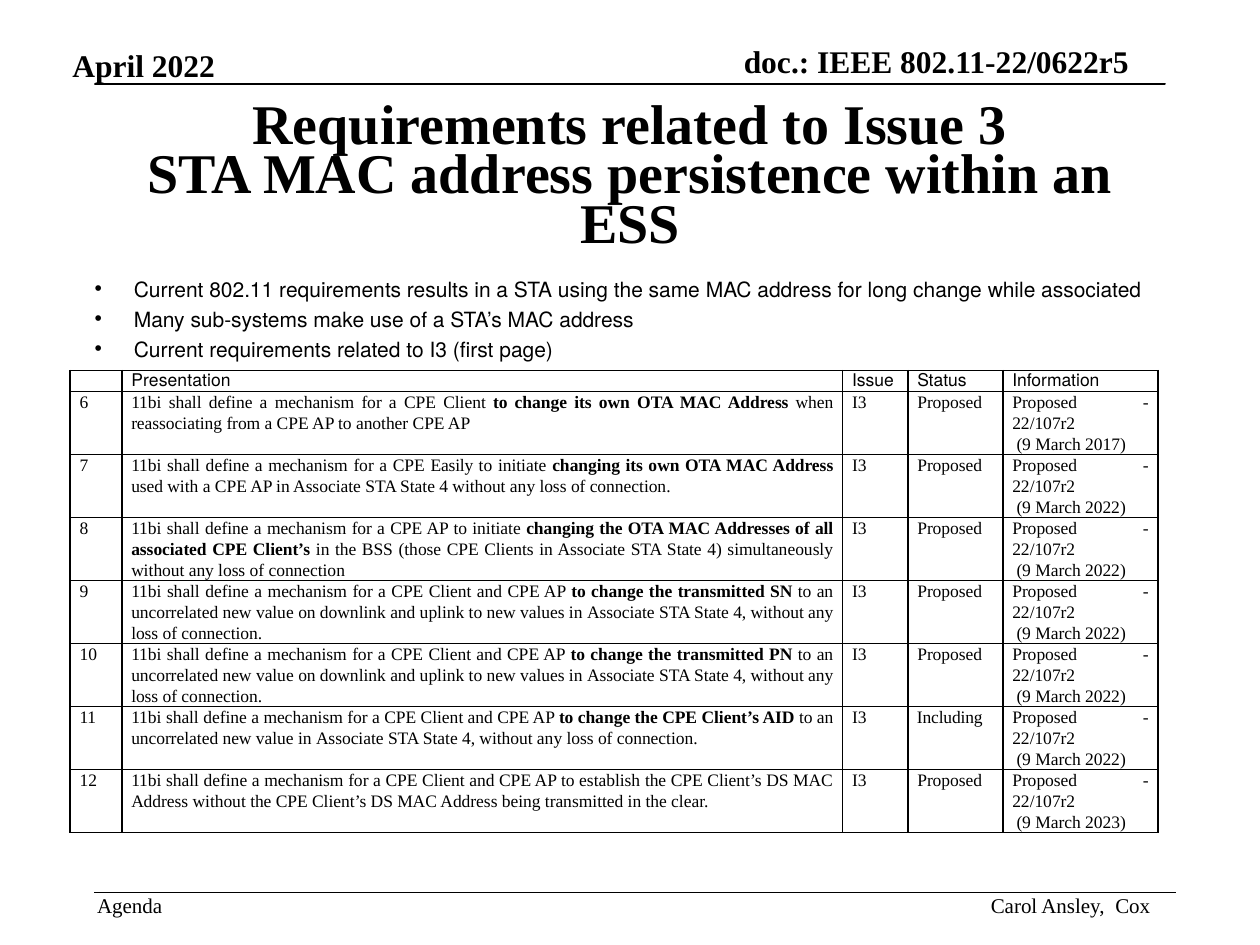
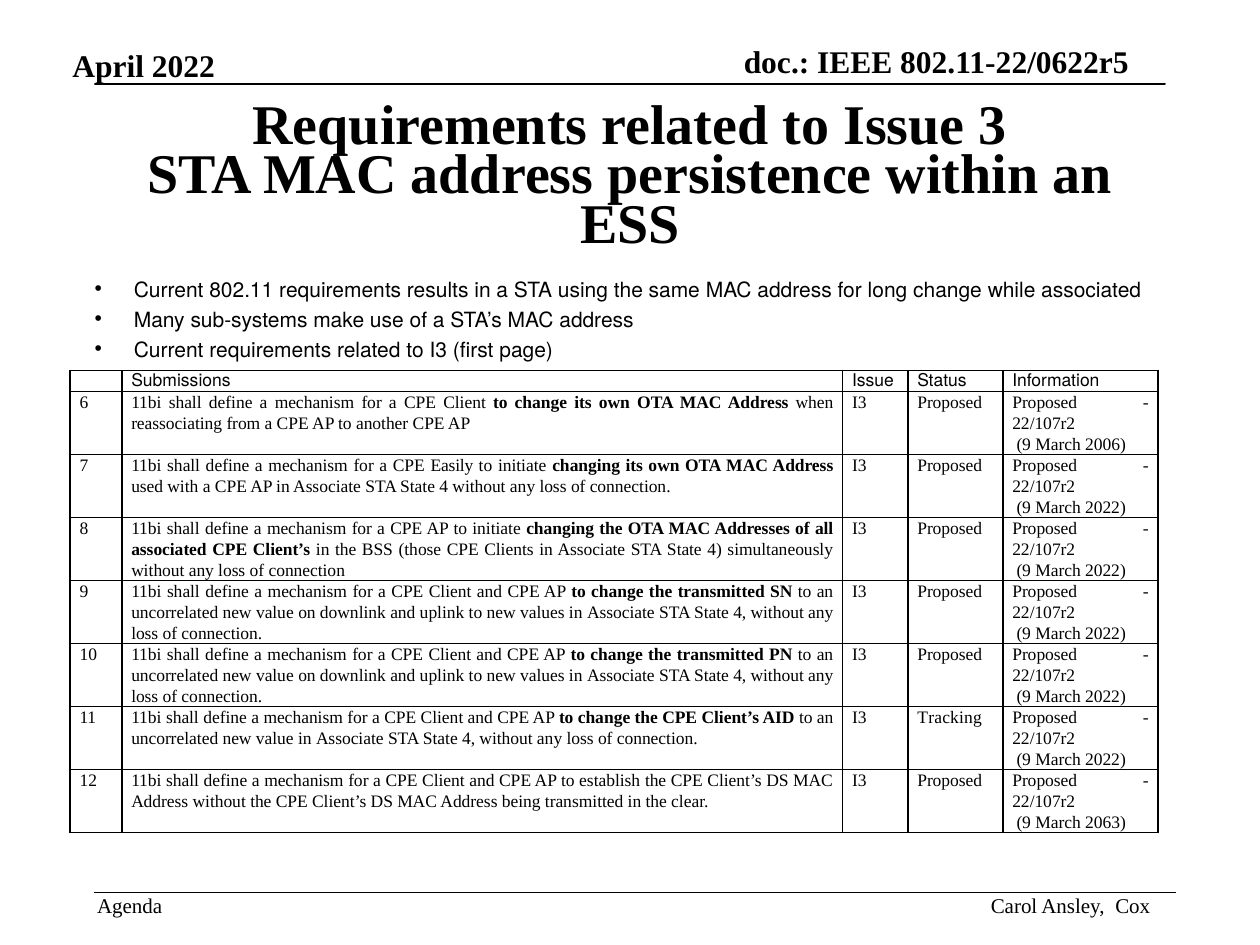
Presentation: Presentation -> Submissions (181, 381)
2017: 2017 -> 2006 (1106, 445)
Including: Including -> Tracking (950, 718)
2023: 2023 -> 2063 (1106, 823)
